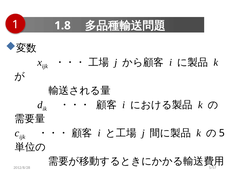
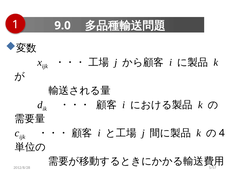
1.8: 1.8 -> 9.0 (63, 26)
5: 5 -> 4 (222, 133)
